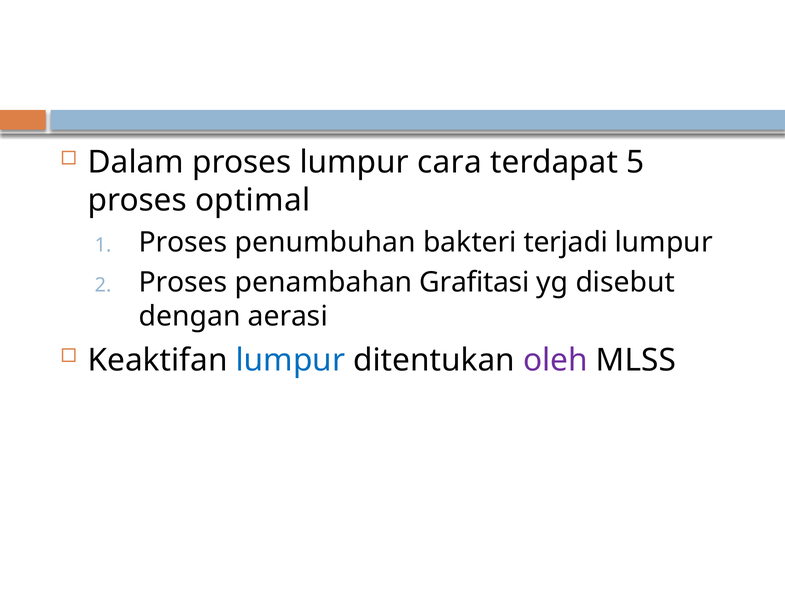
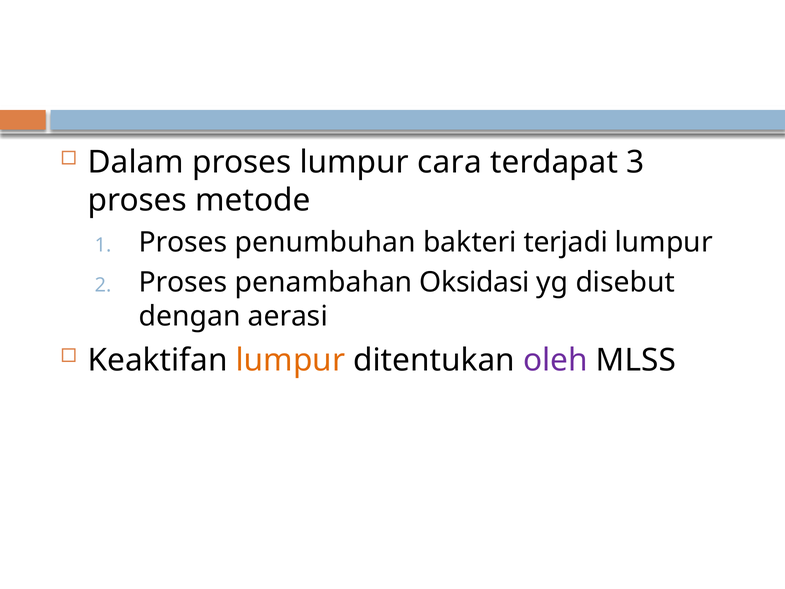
5: 5 -> 3 (635, 162)
optimal: optimal -> metode (253, 200)
Grafitasi: Grafitasi -> Oksidasi (474, 282)
lumpur colour: blue -> orange (290, 360)
